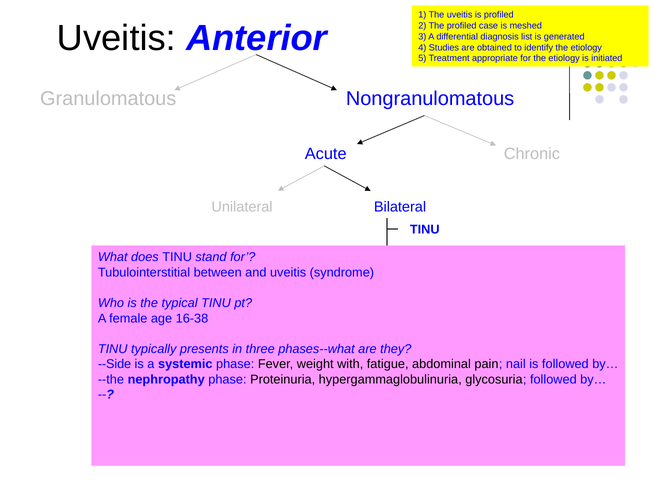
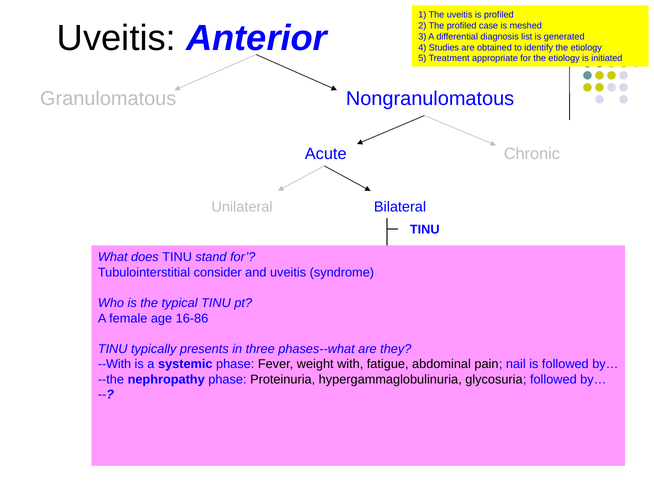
between: between -> consider (218, 272)
16-38: 16-38 -> 16-86 (192, 318)
--Side: --Side -> --With (115, 364)
